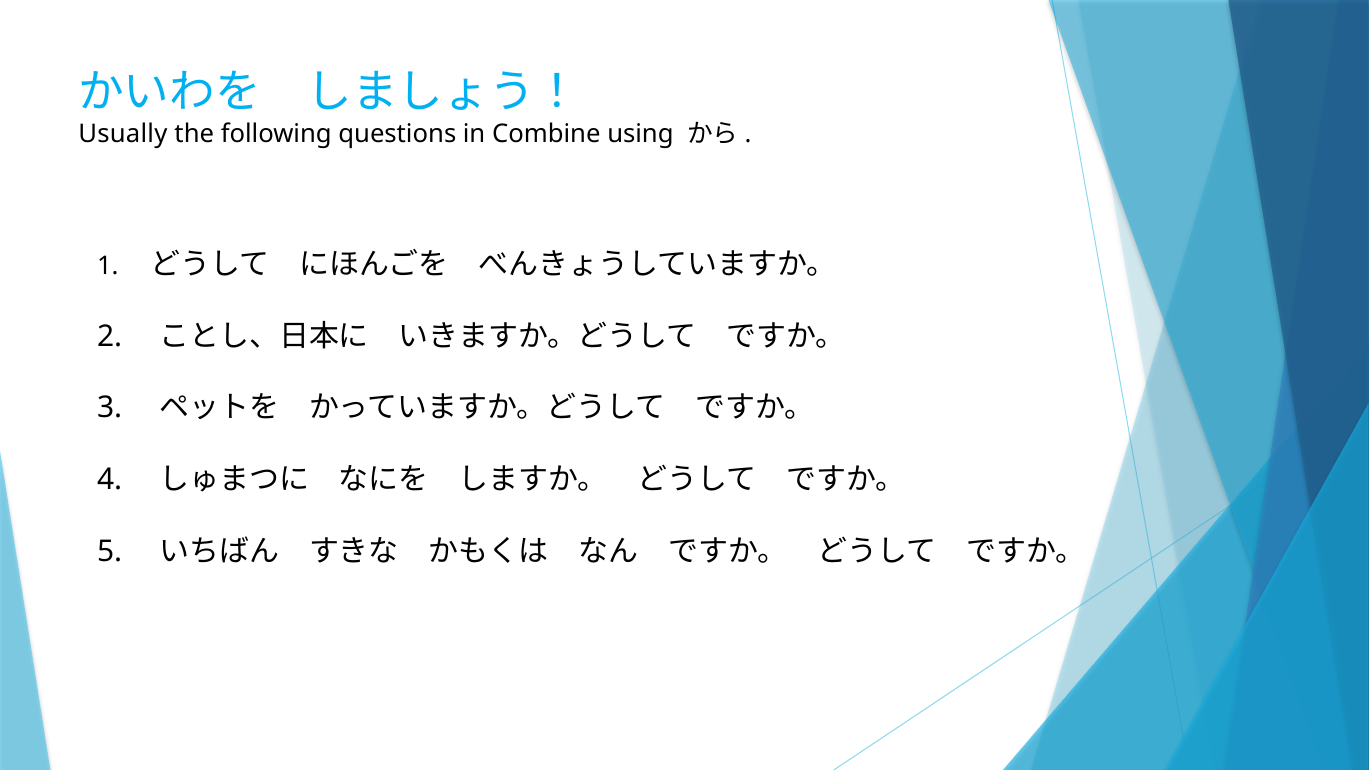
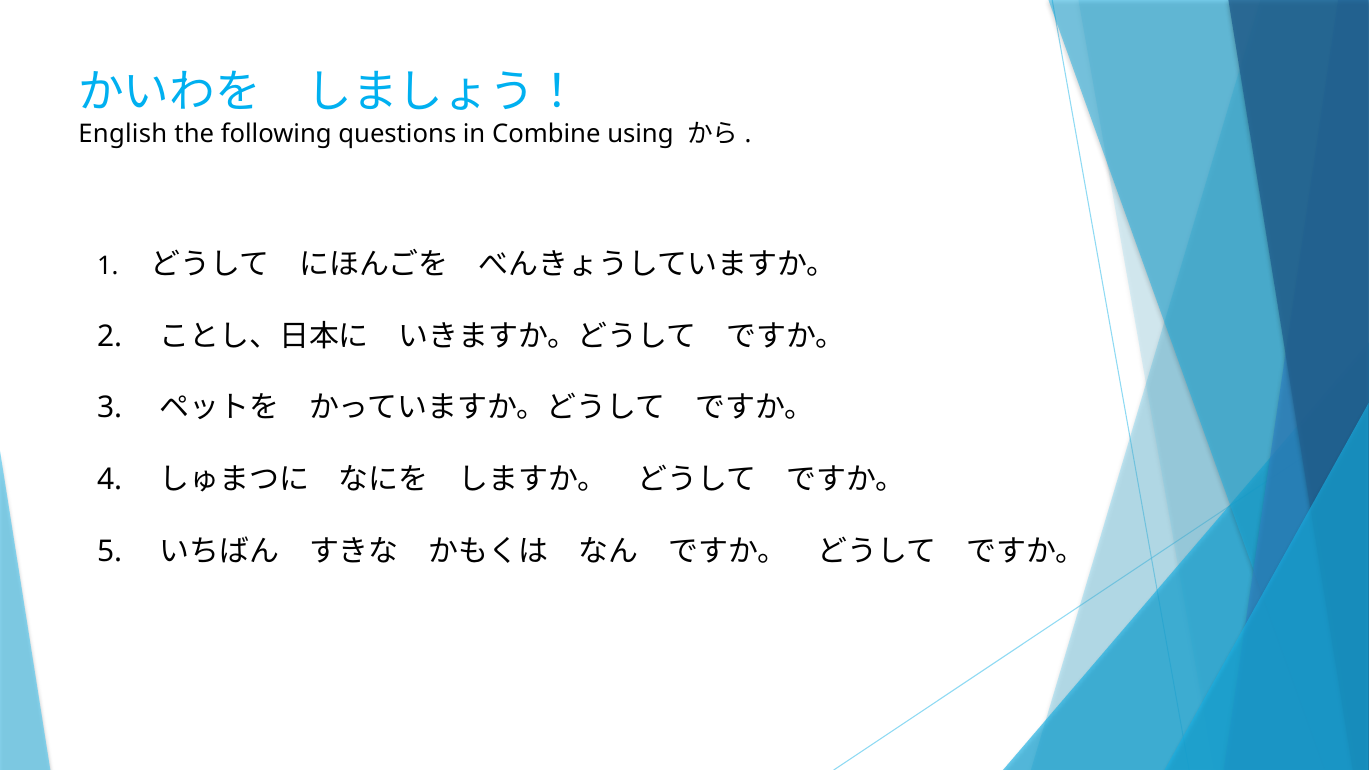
Usually: Usually -> English (123, 134)
